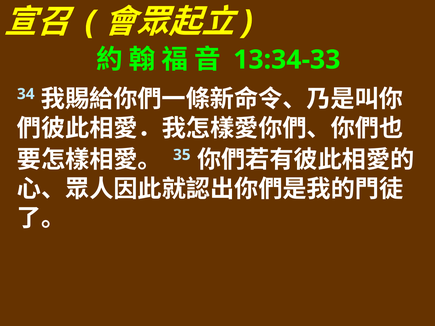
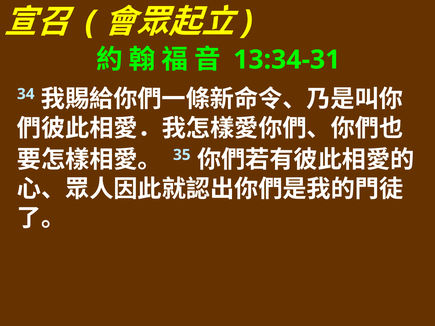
13:34-33: 13:34-33 -> 13:34-31 (287, 60)
